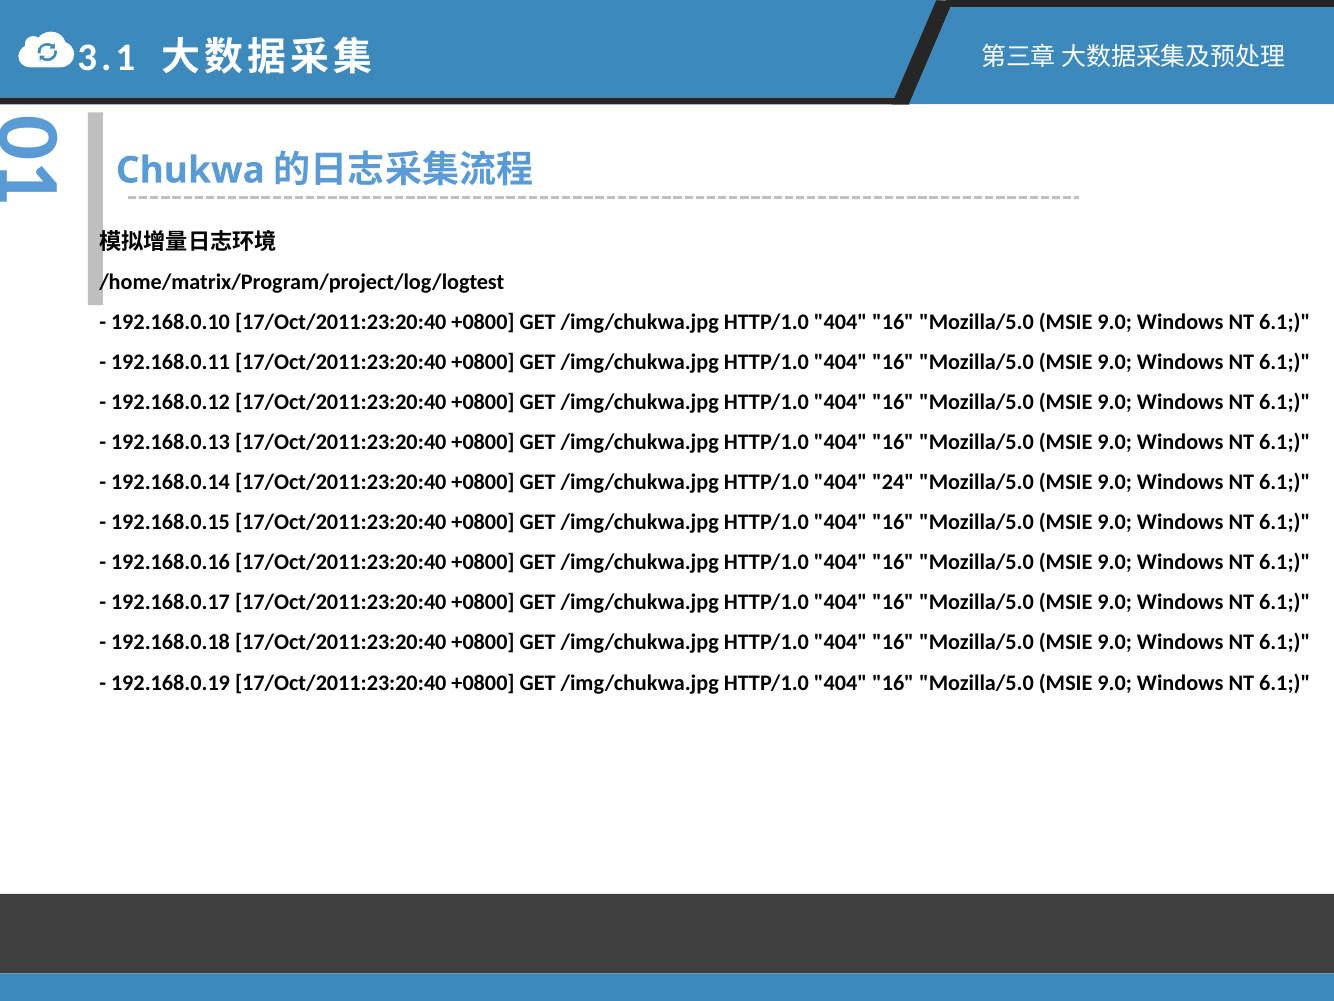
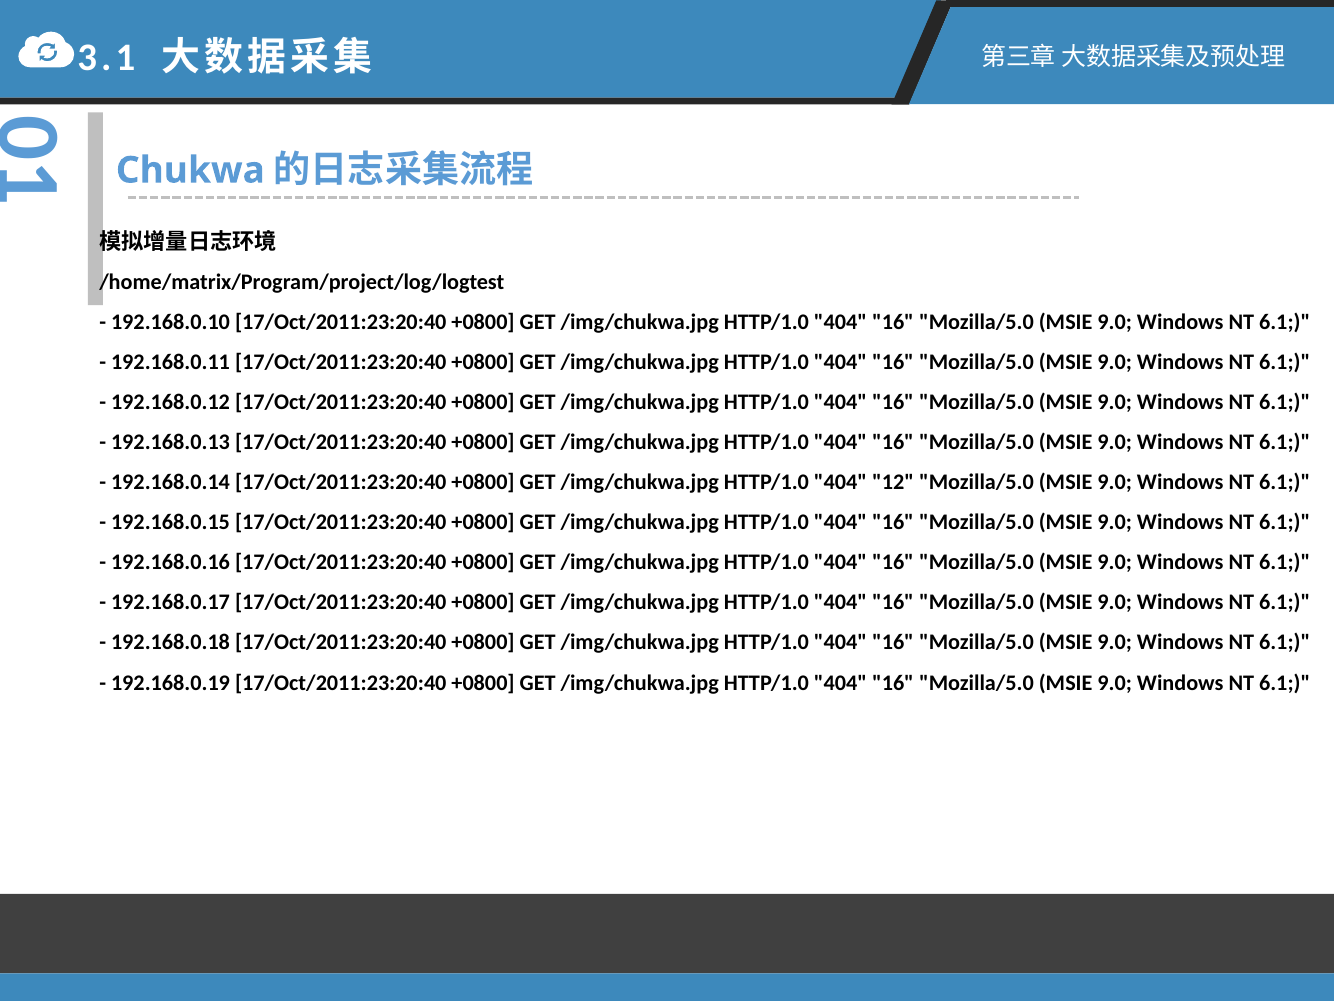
24: 24 -> 12 (893, 482)
